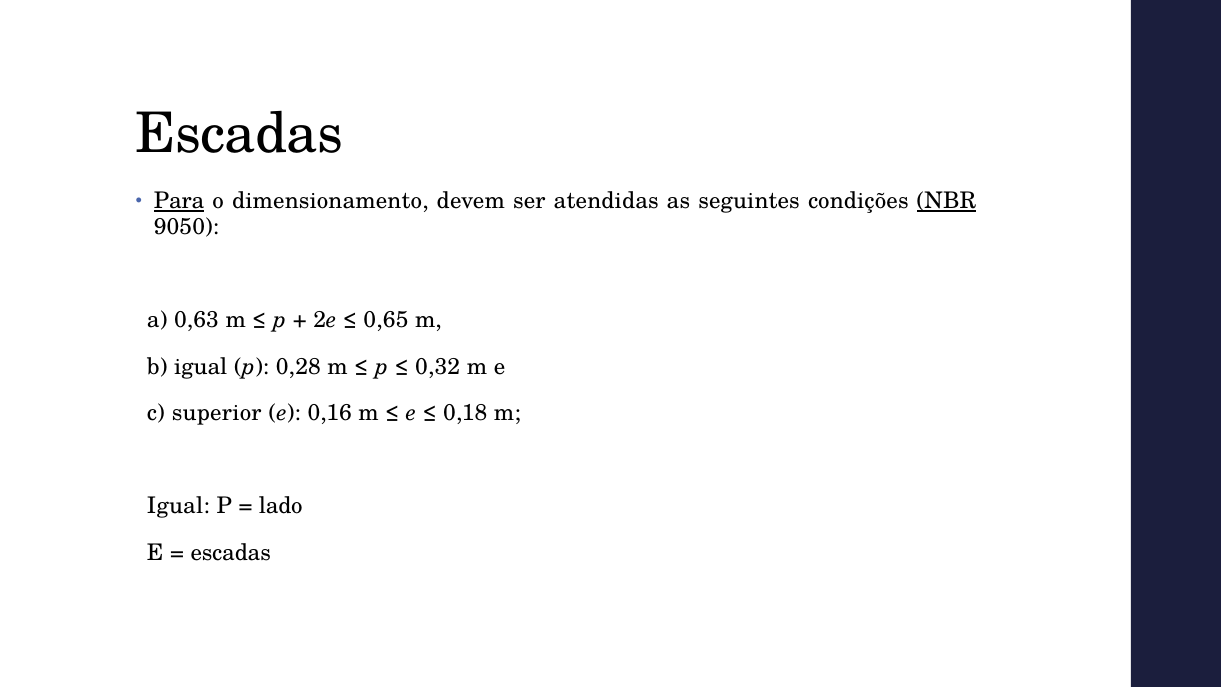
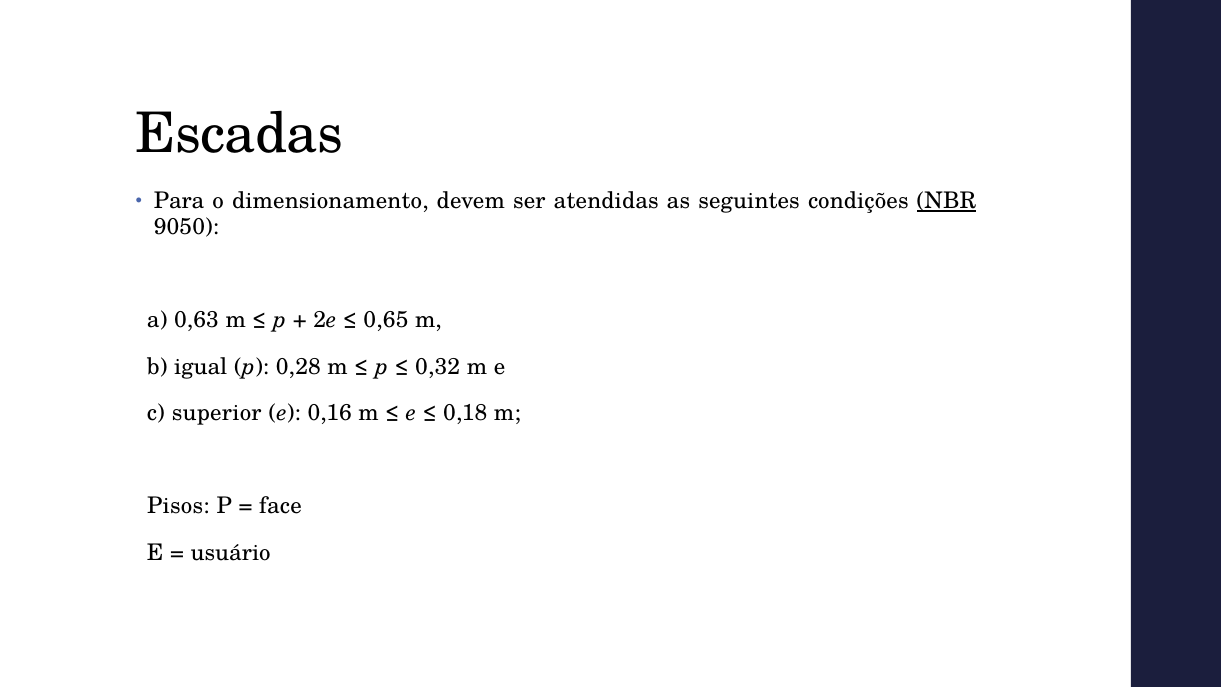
Para underline: present -> none (179, 201)
Igual: Igual -> Pisos (178, 506)
lado: lado -> face (281, 506)
escadas: escadas -> usuário (231, 552)
